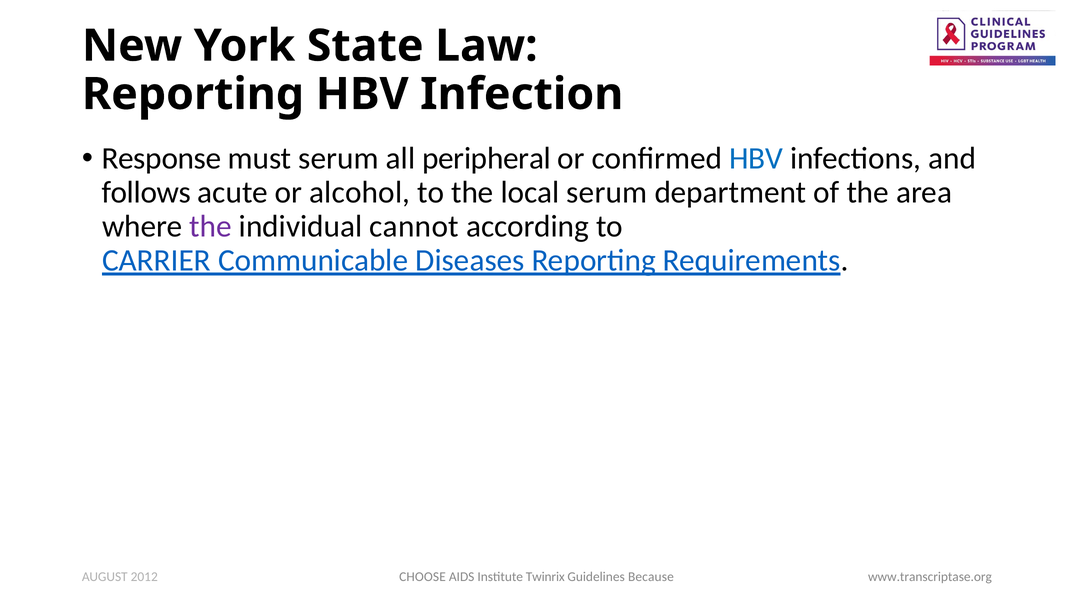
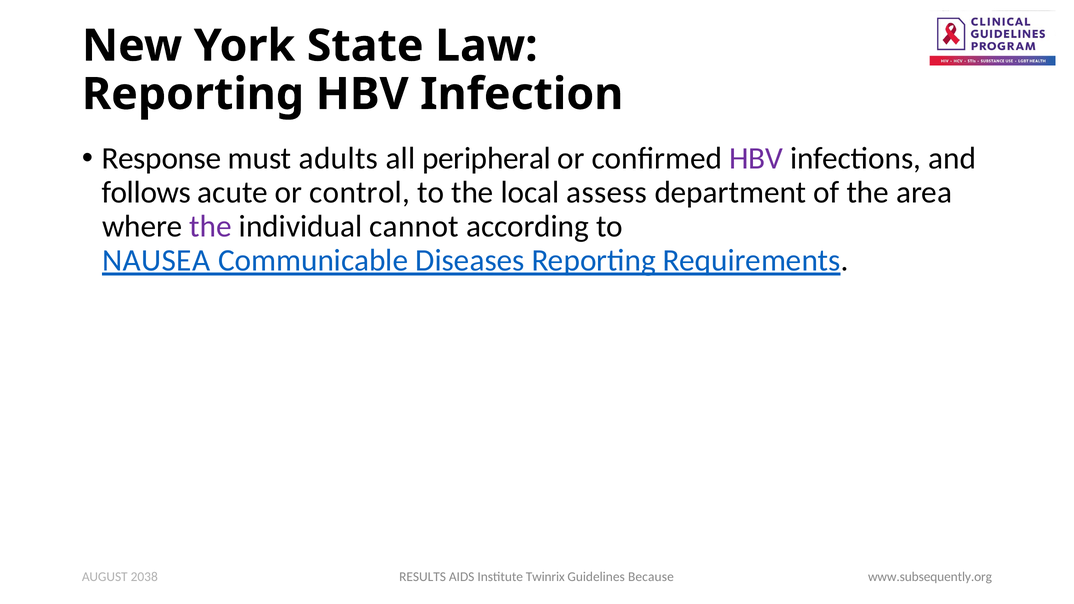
must serum: serum -> adults (338, 159)
HBV colour: blue -> purple (756, 159)
alcohol: alcohol -> control (360, 192)
local serum: serum -> assess (607, 192)
CARRIER: CARRIER -> NAUSEA (156, 261)
CHOOSE: CHOOSE -> RESULTS (423, 577)
2012: 2012 -> 2038 (144, 577)
www.transcriptase.org: www.transcriptase.org -> www.subsequently.org (930, 577)
